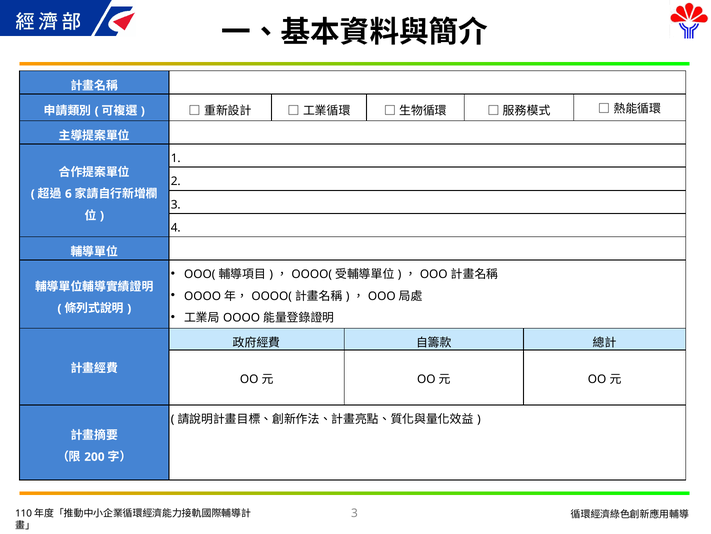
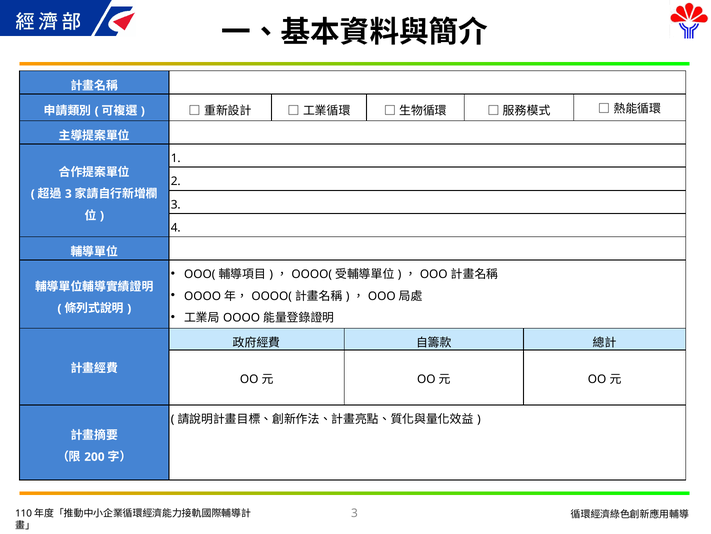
6: 6 -> 3 (68, 194)
